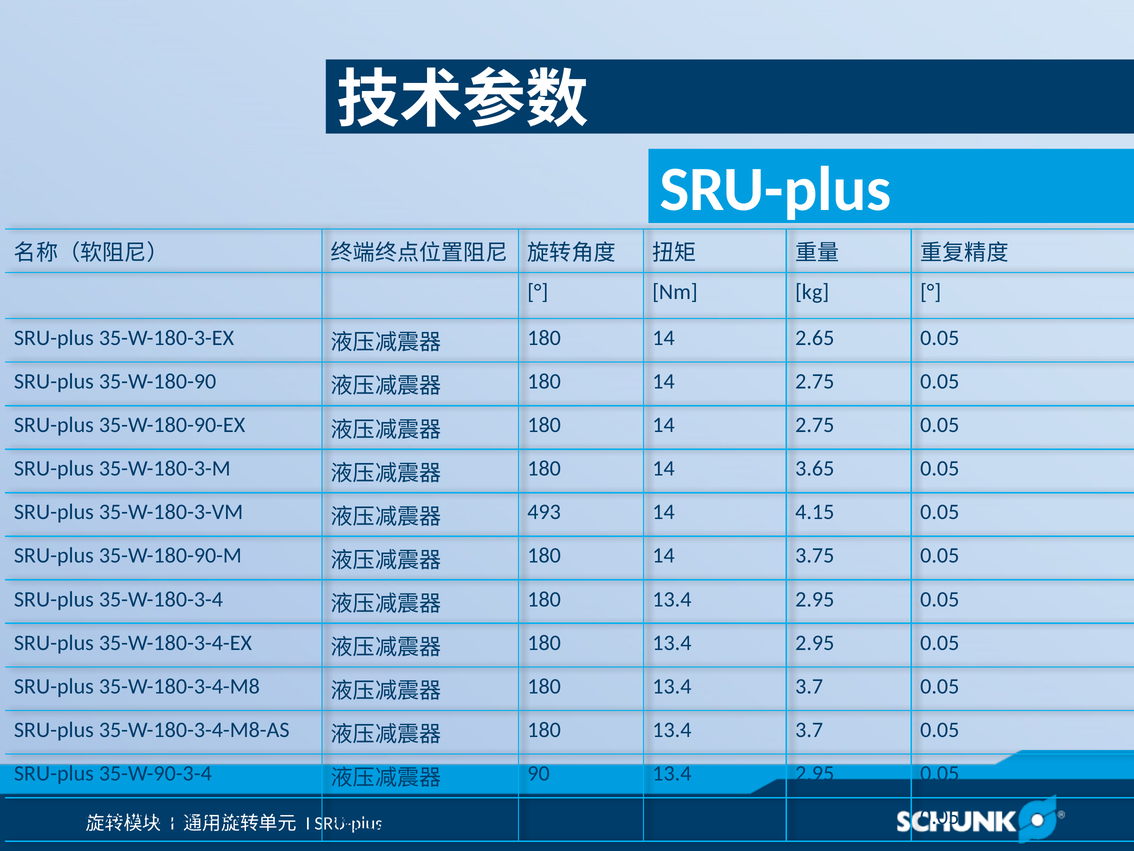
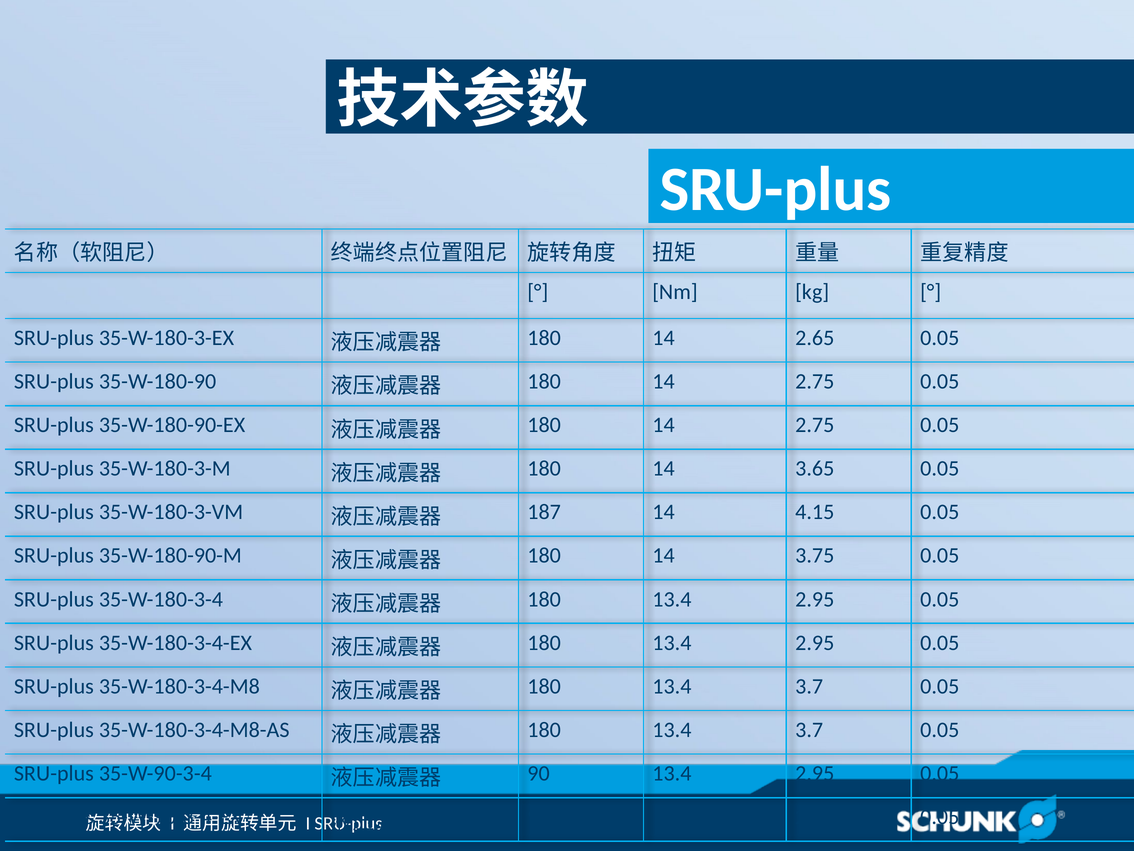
493: 493 -> 187 (544, 512)
